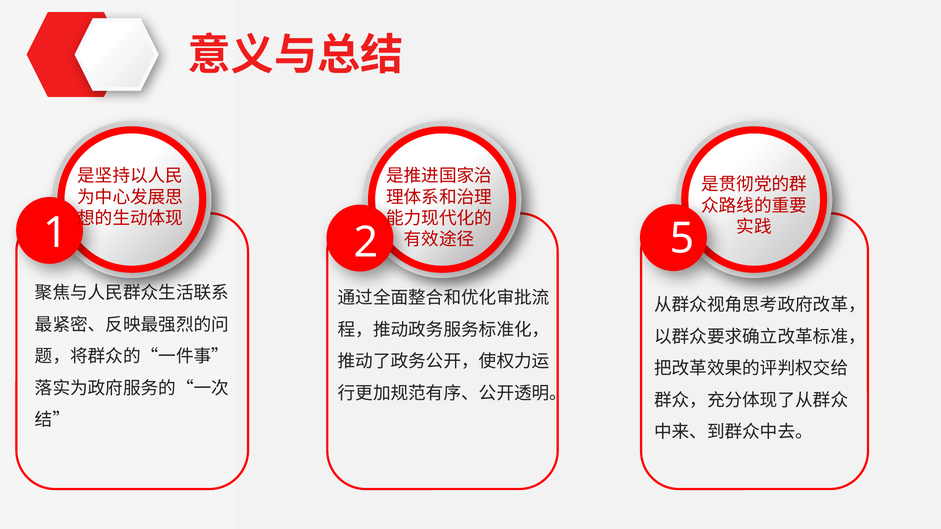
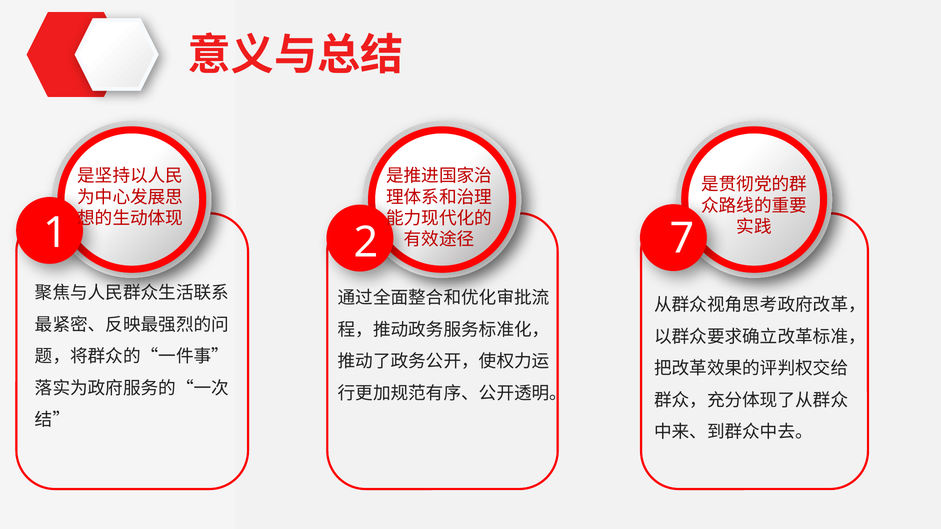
5: 5 -> 7 (682, 239)
